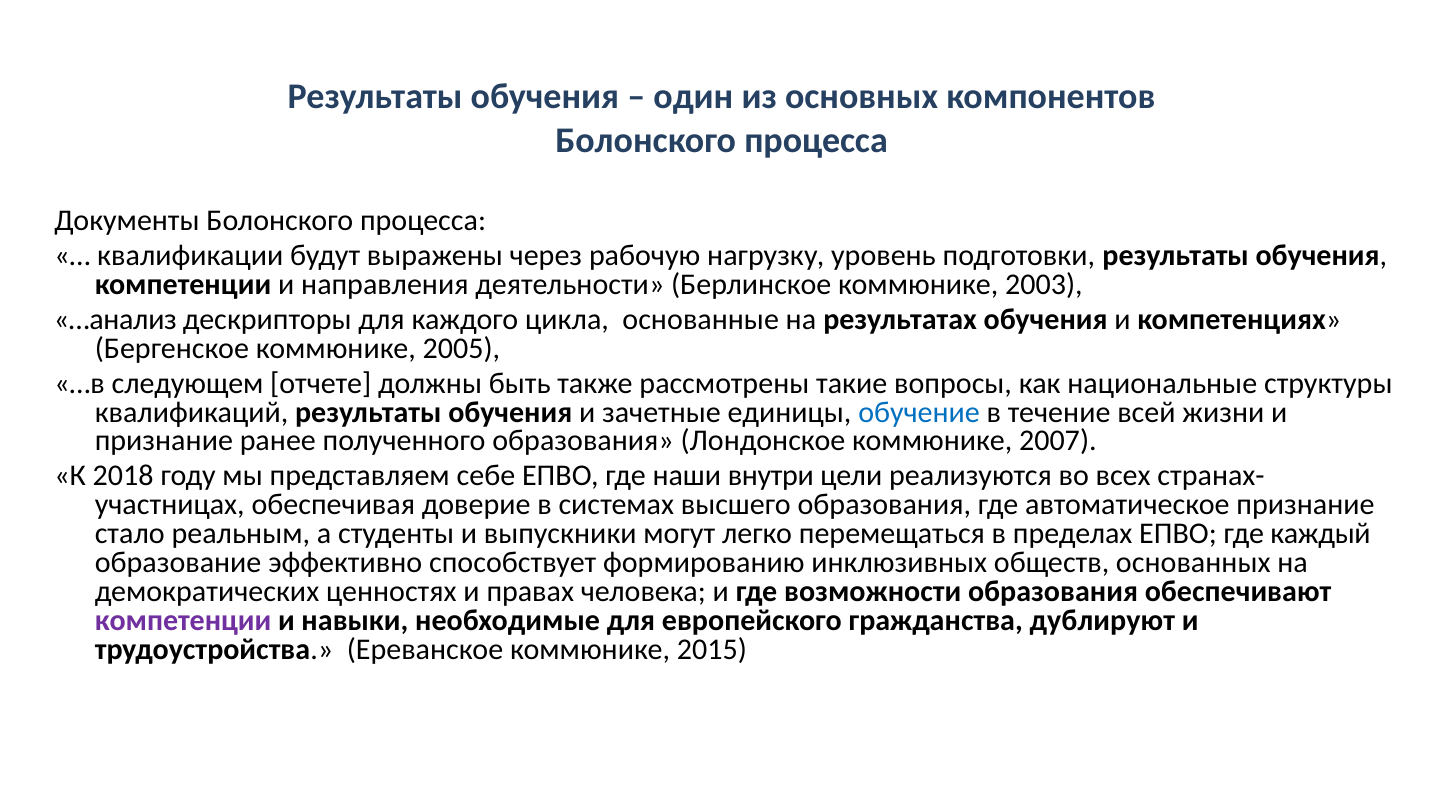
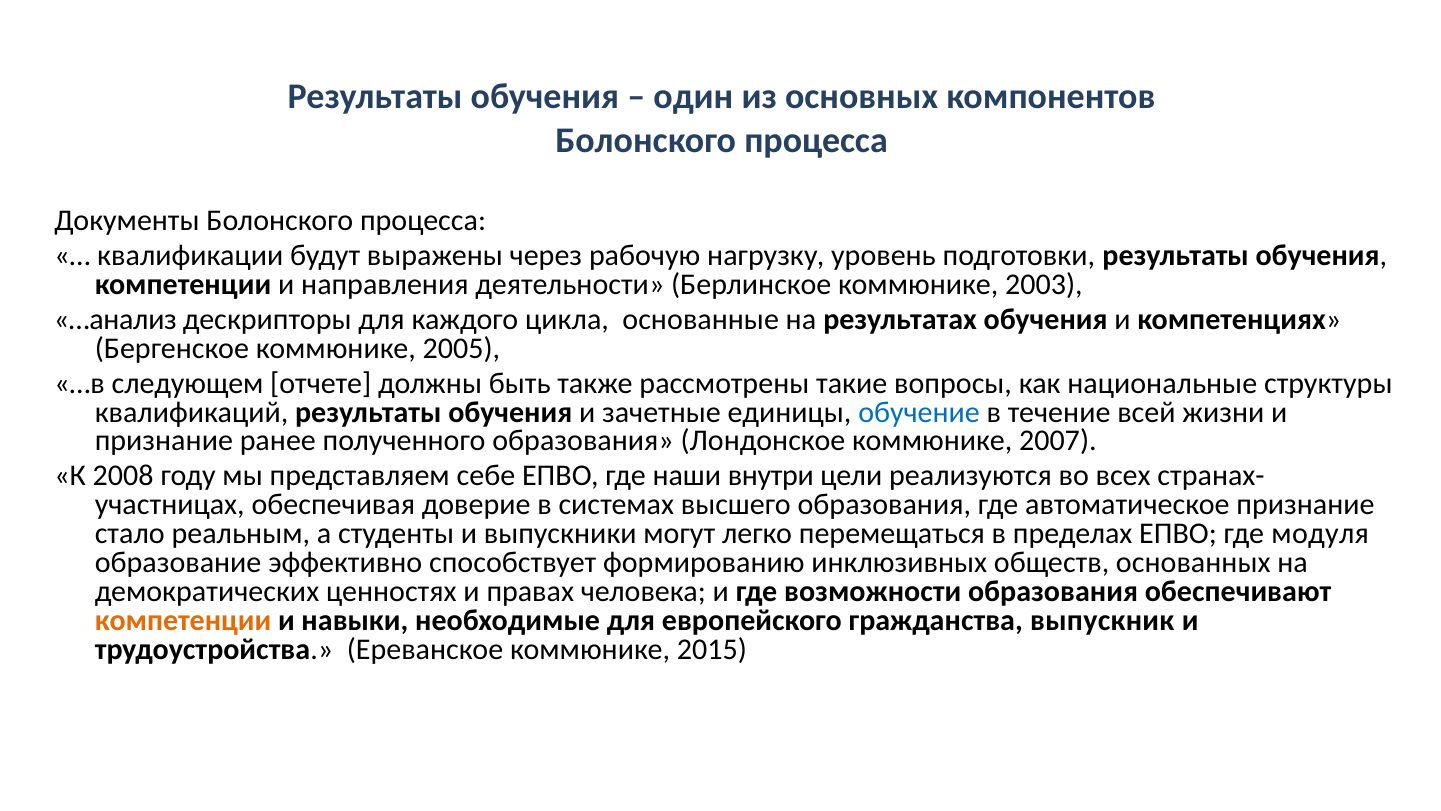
2018: 2018 -> 2008 (123, 476)
каждый: каждый -> модуля (1320, 533)
компетенции colour: purple -> orange (183, 620)
дублируют: дублируют -> выпускник (1102, 620)
